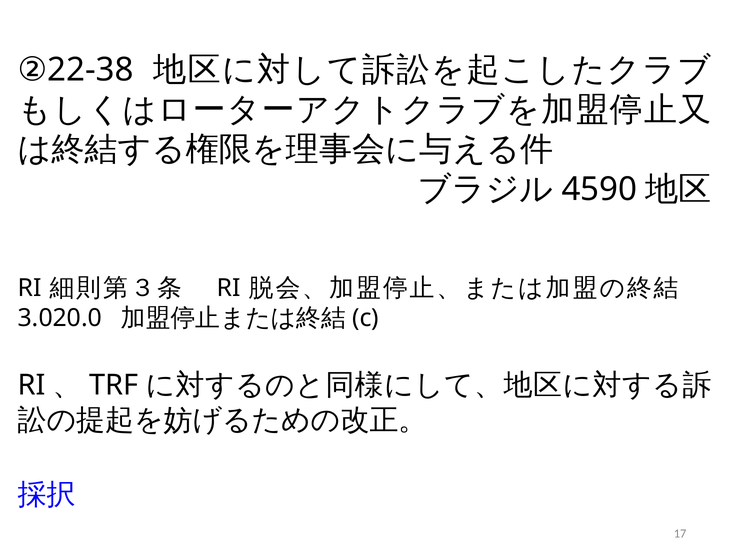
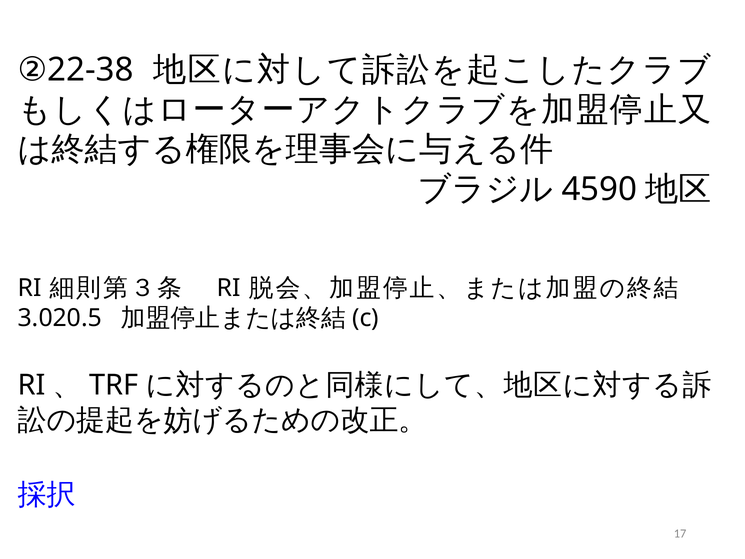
3.020.0: 3.020.0 -> 3.020.5 (60, 318)
